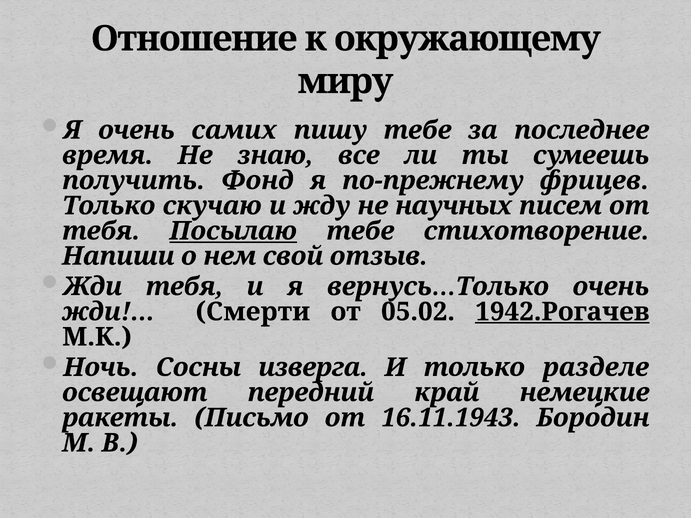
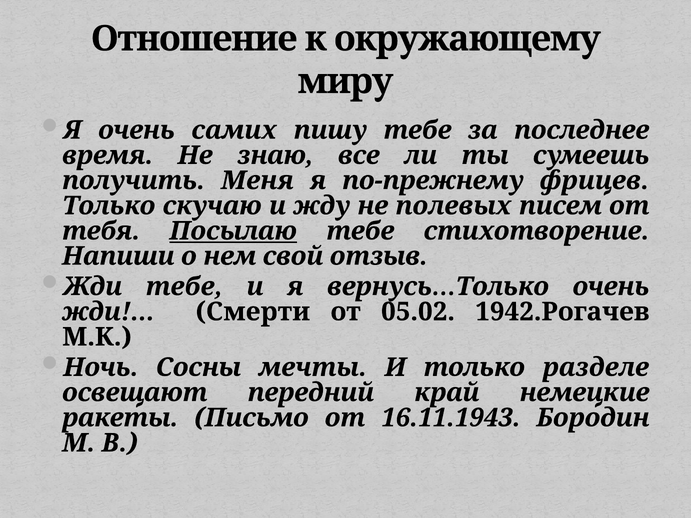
Фонд: Фонд -> Меня (257, 181)
научных: научных -> полевых (454, 206)
Жди тебя: тебя -> тебе (184, 287)
1942.Рогачев underline: present -> none (562, 312)
изверга: изверга -> мечты (313, 368)
